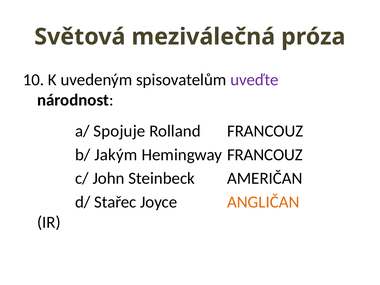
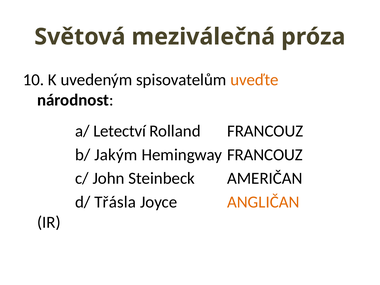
uveďte colour: purple -> orange (254, 80)
Spojuje: Spojuje -> Letectví (120, 131)
Stařec: Stařec -> Třásla (115, 202)
